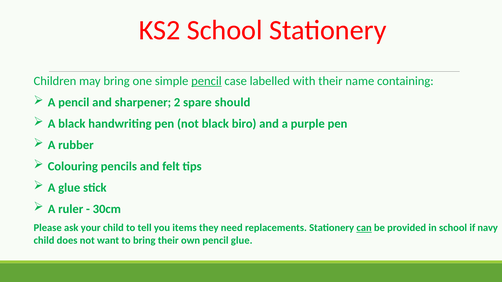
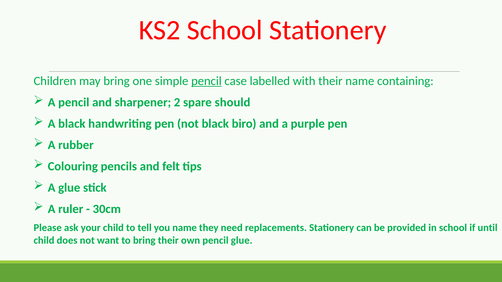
you items: items -> name (185, 228)
can underline: present -> none (364, 228)
navy: navy -> until (488, 228)
